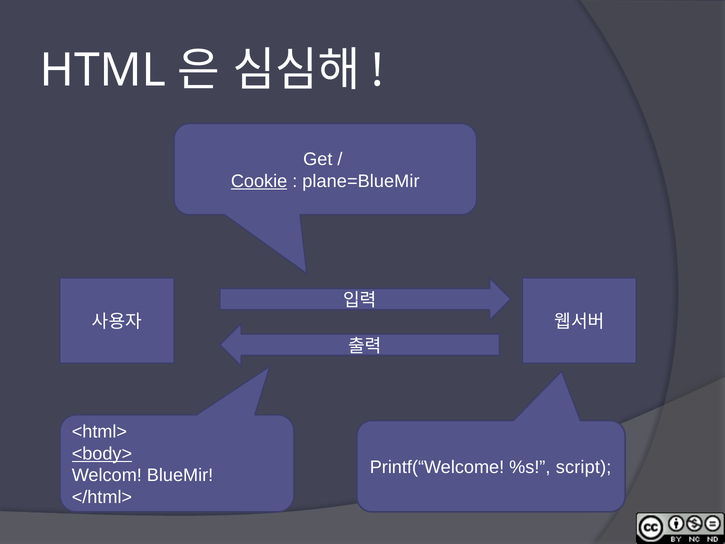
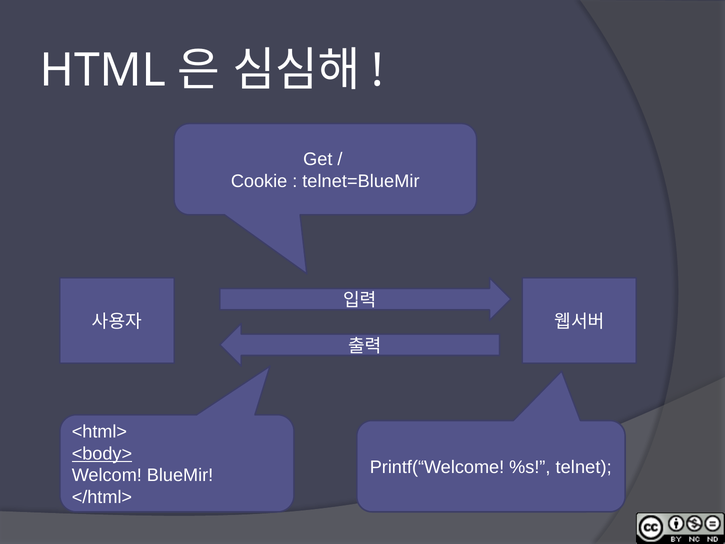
Cookie underline: present -> none (259, 181)
plane=BlueMir: plane=BlueMir -> telnet=BlueMir (361, 181)
script: script -> telnet (584, 467)
